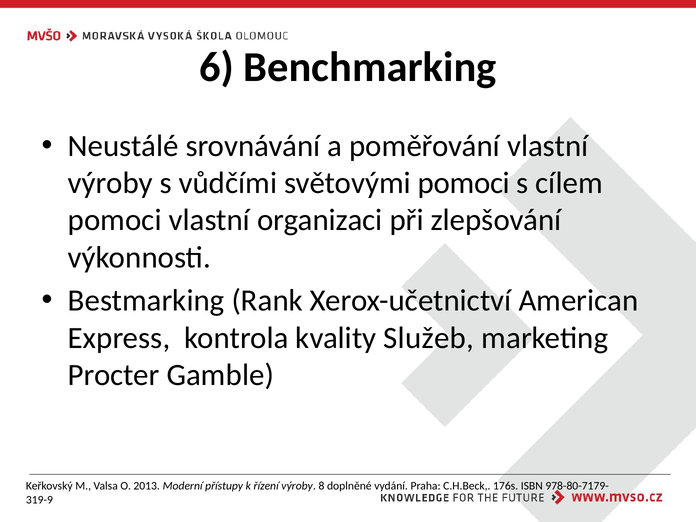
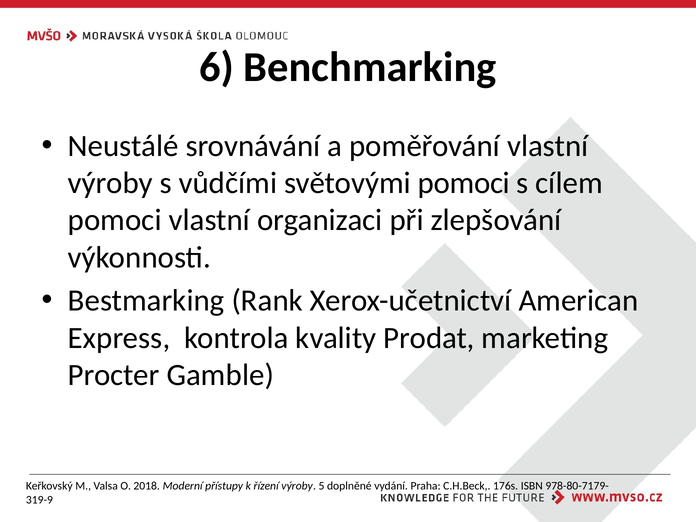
Služeb: Služeb -> Prodat (429, 338)
2013: 2013 -> 2018 (147, 486)
8: 8 -> 5 (321, 486)
